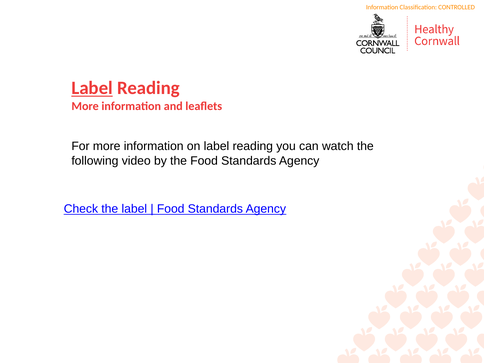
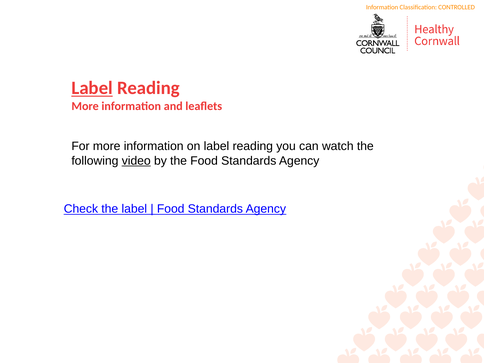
video underline: none -> present (136, 161)
